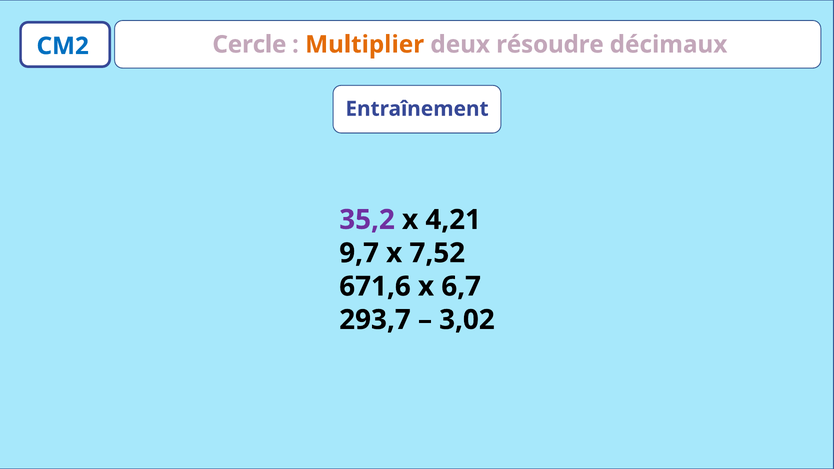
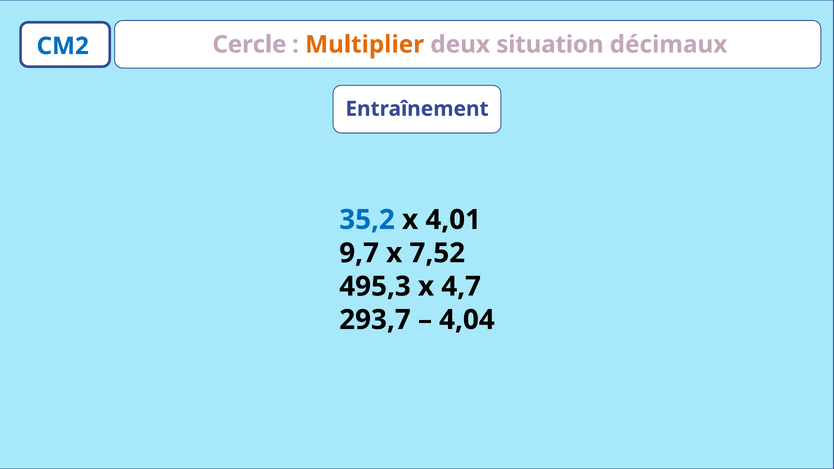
résoudre: résoudre -> situation (550, 45)
35,2 colour: purple -> blue (367, 220)
4,21: 4,21 -> 4,01 (453, 220)
671,6: 671,6 -> 495,3 (375, 287)
6,7: 6,7 -> 4,7 (461, 287)
3,02: 3,02 -> 4,04 (467, 320)
